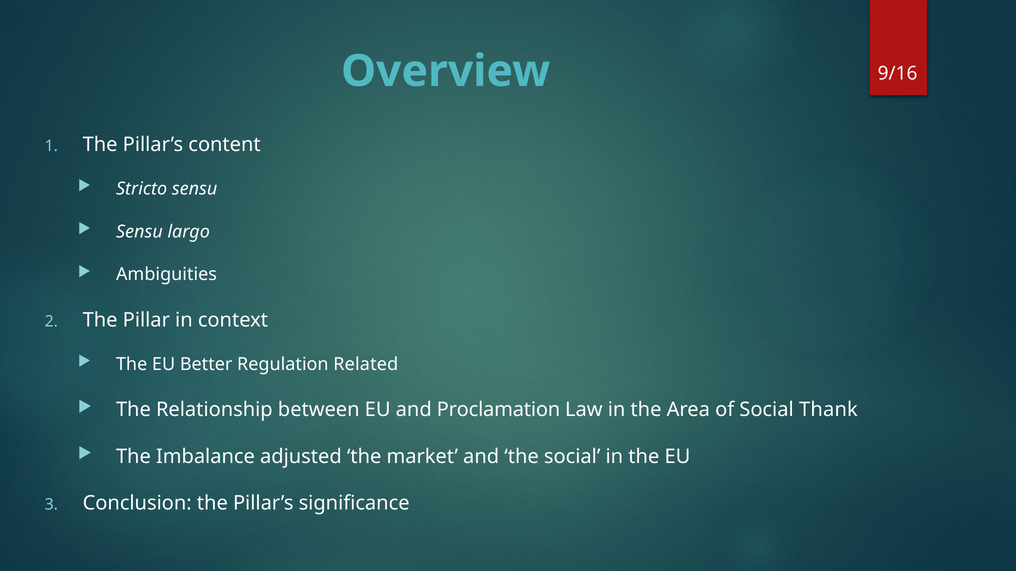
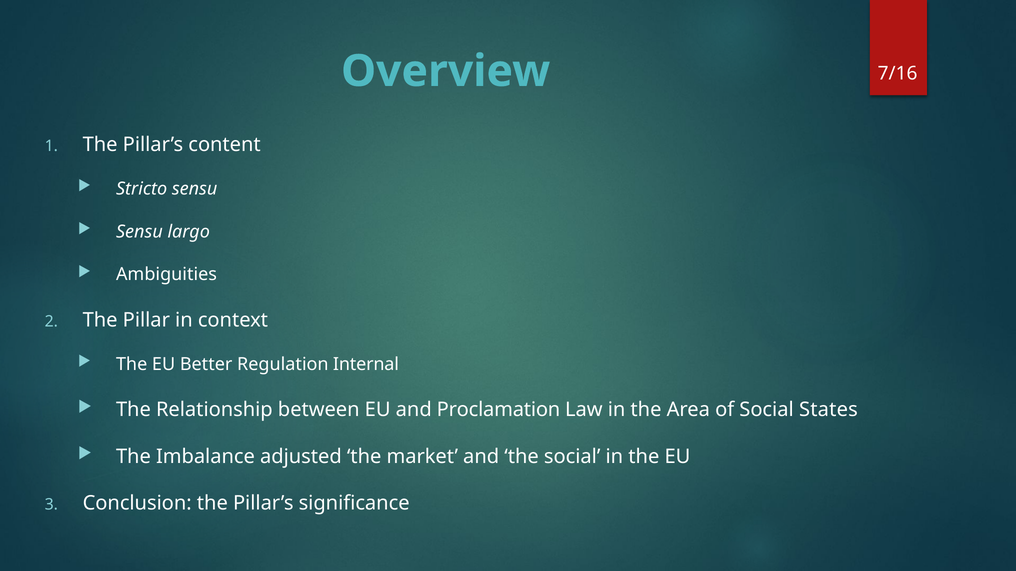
9/16: 9/16 -> 7/16 (898, 74)
Related: Related -> Internal (366, 365)
Thank: Thank -> States (828, 410)
